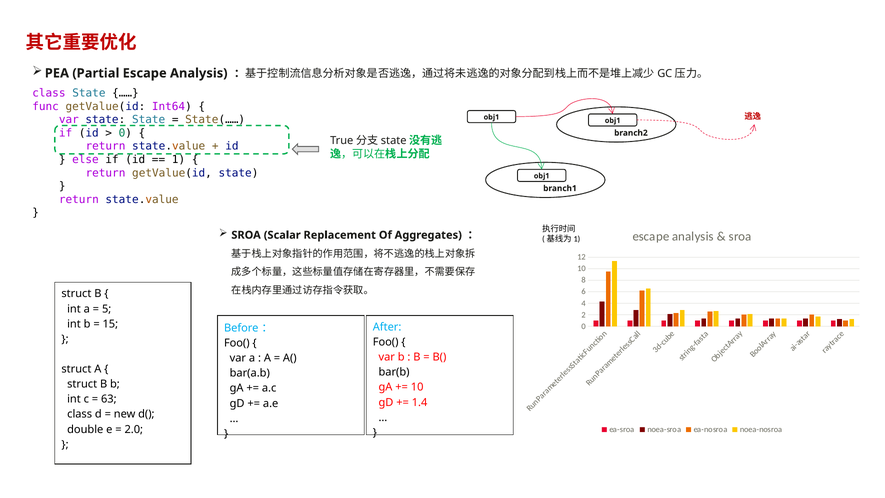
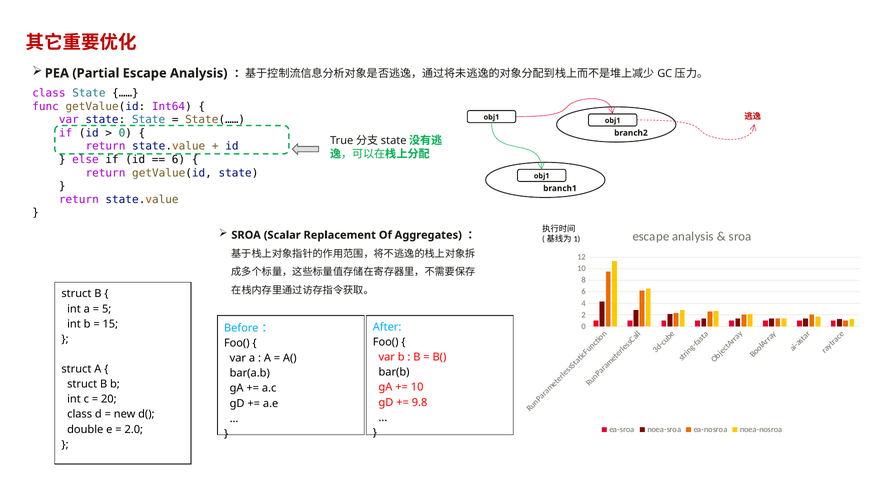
1: 1 -> 6 (179, 160)
63: 63 -> 20 (109, 399)
1.4: 1.4 -> 9.8 (420, 402)
